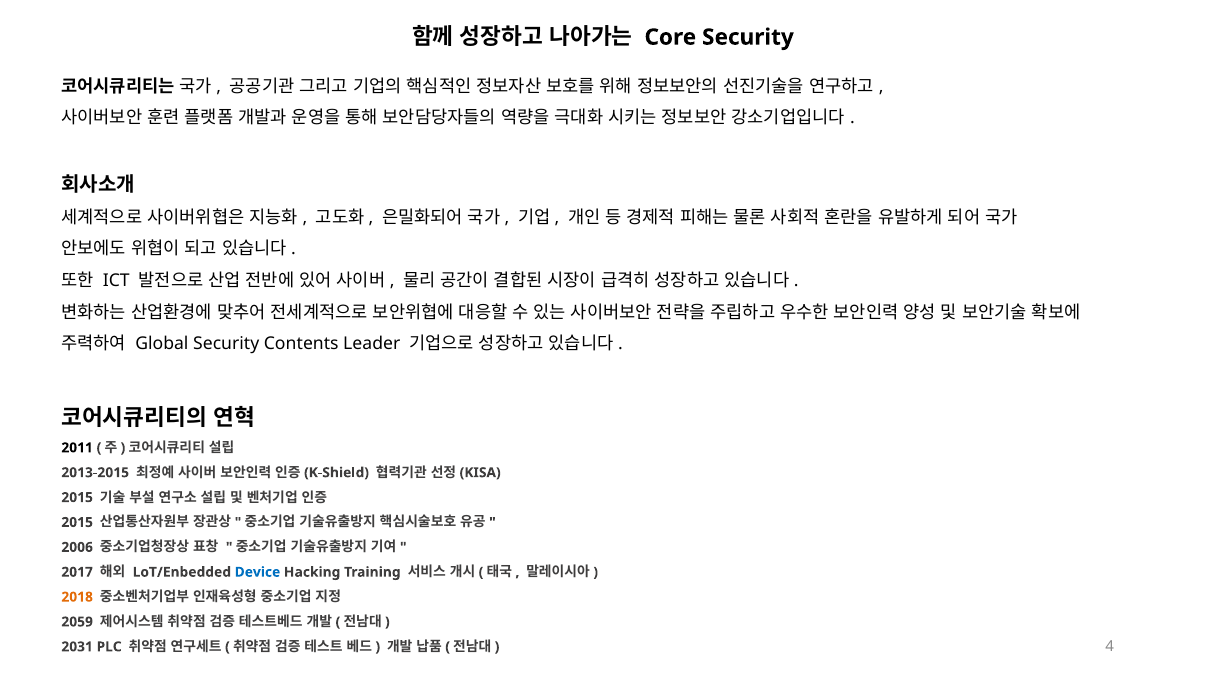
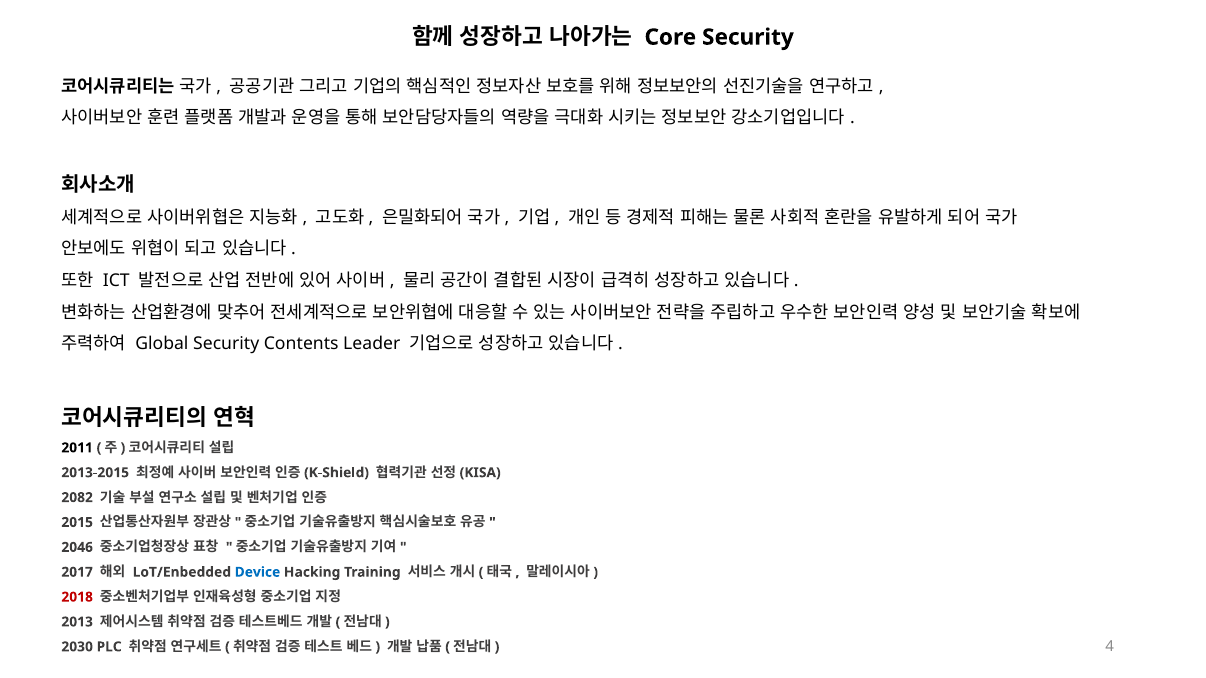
2015: 2015 -> 2082 (77, 498)
2006: 2006 -> 2046 (77, 548)
2018 colour: orange -> red (77, 597)
2059: 2059 -> 2013 (77, 622)
2031: 2031 -> 2030 (77, 647)
